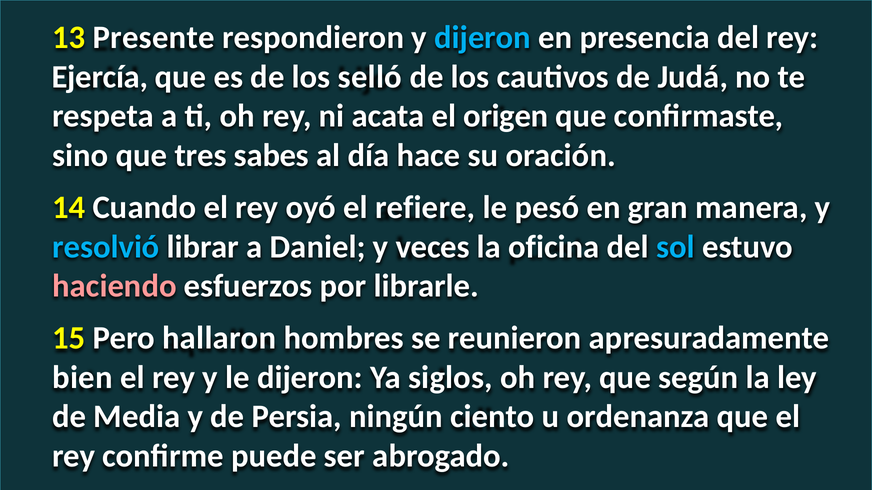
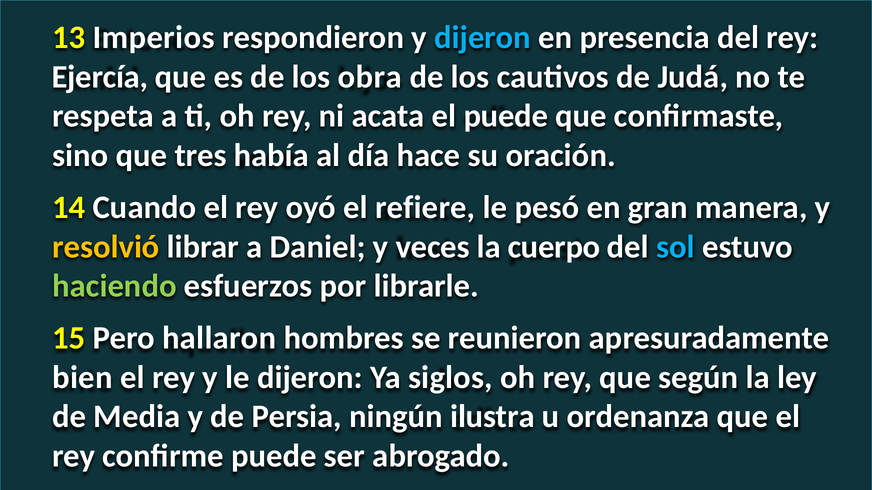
Presente: Presente -> Imperios (154, 38)
selló: selló -> obra (370, 77)
el origen: origen -> puede (506, 116)
sabes: sabes -> había (271, 155)
resolvió colour: light blue -> yellow (106, 247)
oficina: oficina -> cuerpo (554, 247)
haciendo colour: pink -> light green (114, 286)
ciento: ciento -> ilustra (492, 417)
